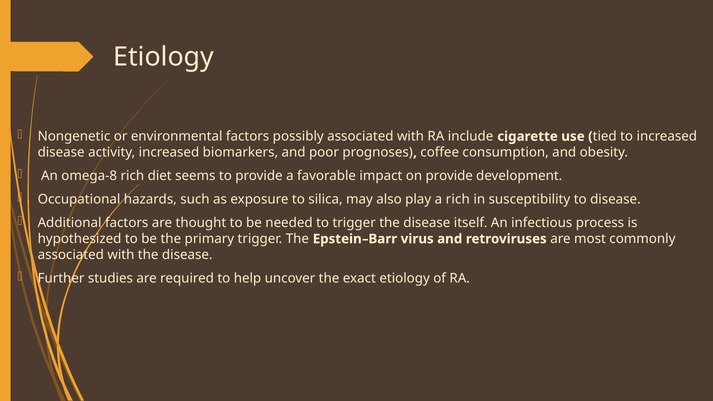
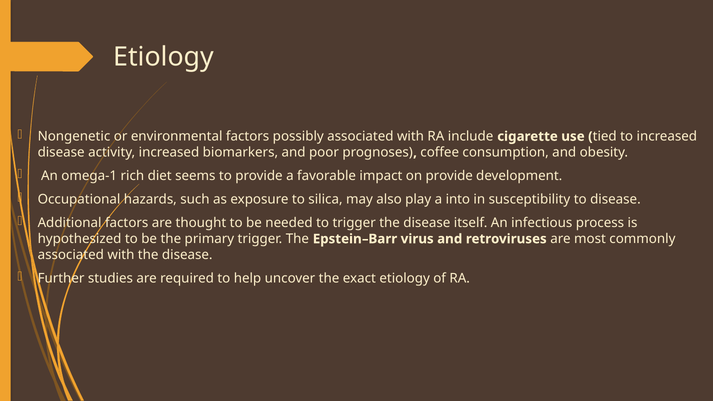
omega-8: omega-8 -> omega-1 (89, 176)
a rich: rich -> into (458, 199)
